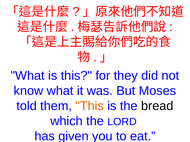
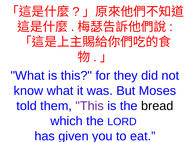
This colour: orange -> purple (90, 106)
